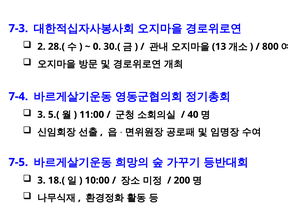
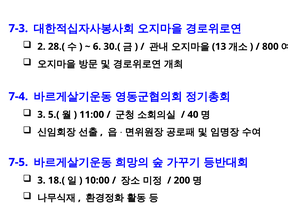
0: 0 -> 6 (97, 47)
